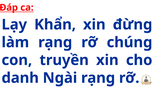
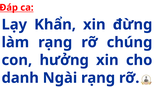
truyền: truyền -> hưởng (64, 60)
